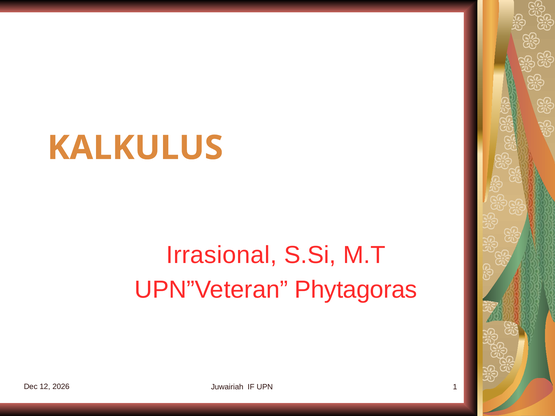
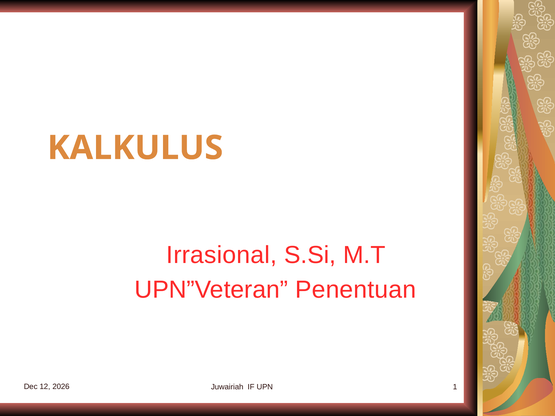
Phytagoras: Phytagoras -> Penentuan (356, 290)
